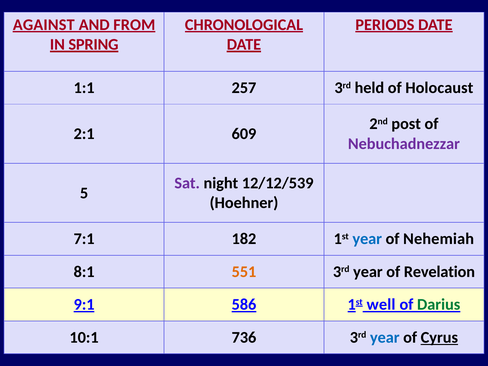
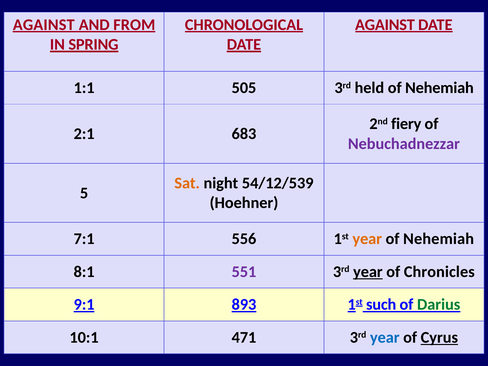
PERIODS: PERIODS -> AGAINST (385, 25)
257: 257 -> 505 (244, 88)
Holocaust: Holocaust -> Nehemiah (439, 88)
post: post -> fiery (406, 124)
609: 609 -> 683 (244, 134)
Sat colour: purple -> orange (187, 183)
12/12/539: 12/12/539 -> 54/12/539 (278, 183)
182: 182 -> 556 (244, 239)
year colour: blue -> orange (367, 239)
551 colour: orange -> purple (244, 272)
year underline: none -> present (368, 272)
Revelation: Revelation -> Chronicles (439, 272)
586: 586 -> 893 (244, 305)
well: well -> such (381, 305)
736: 736 -> 471 (244, 337)
